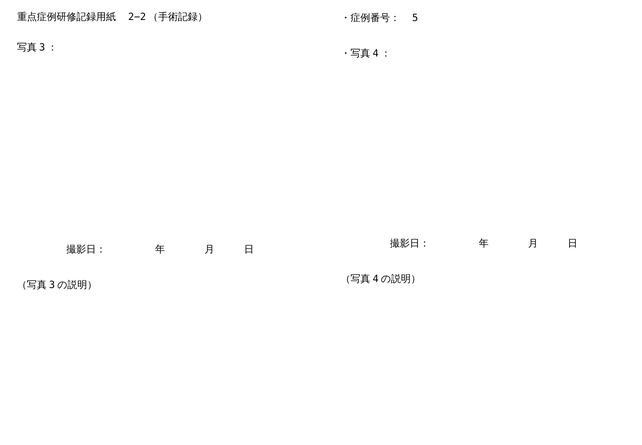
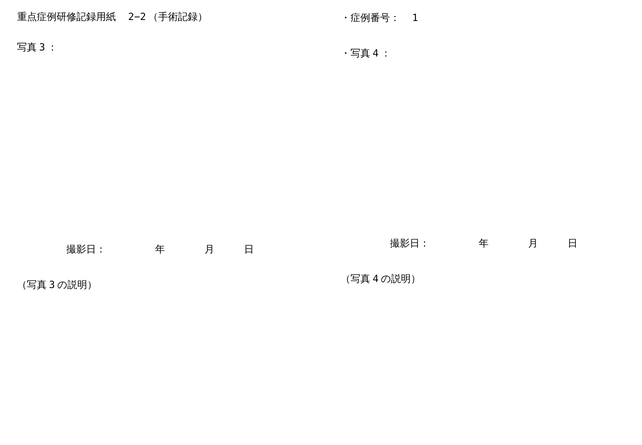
5: 5 -> 1 (415, 18)
